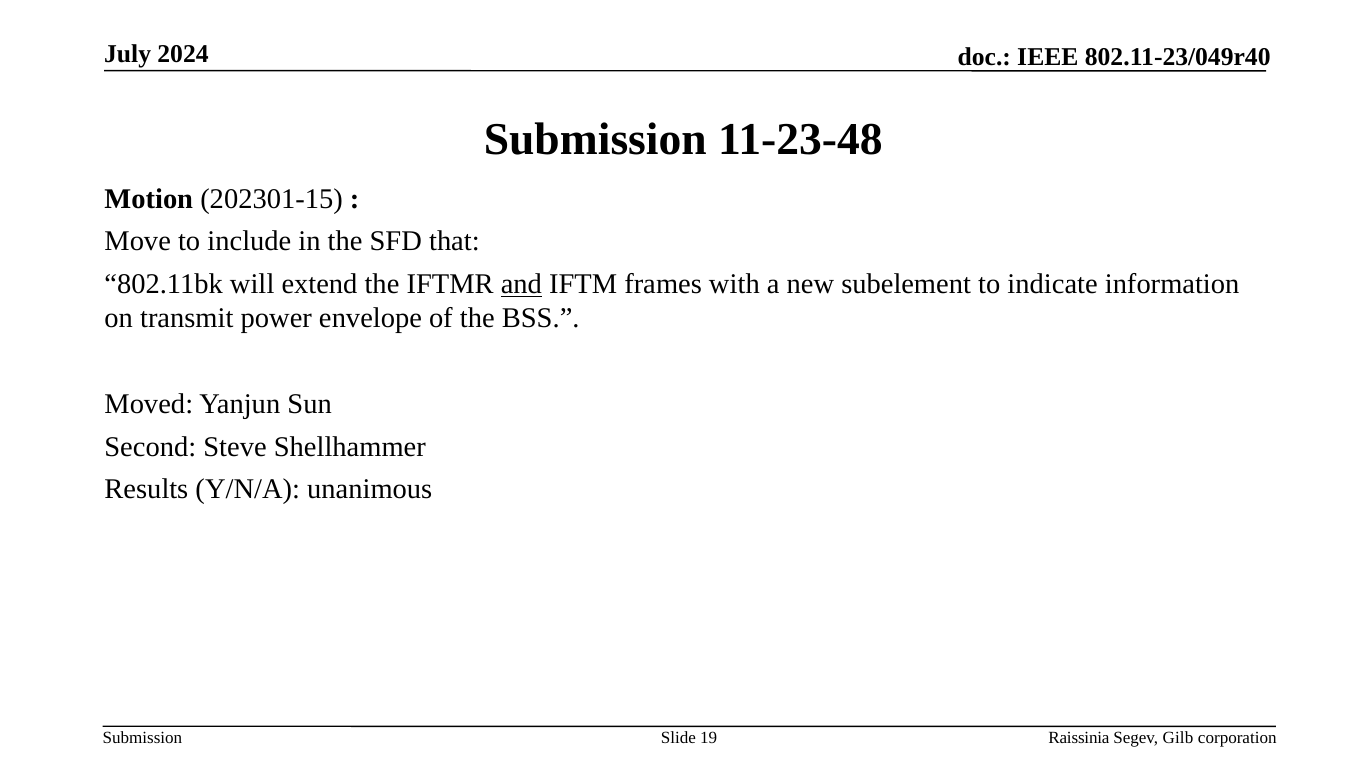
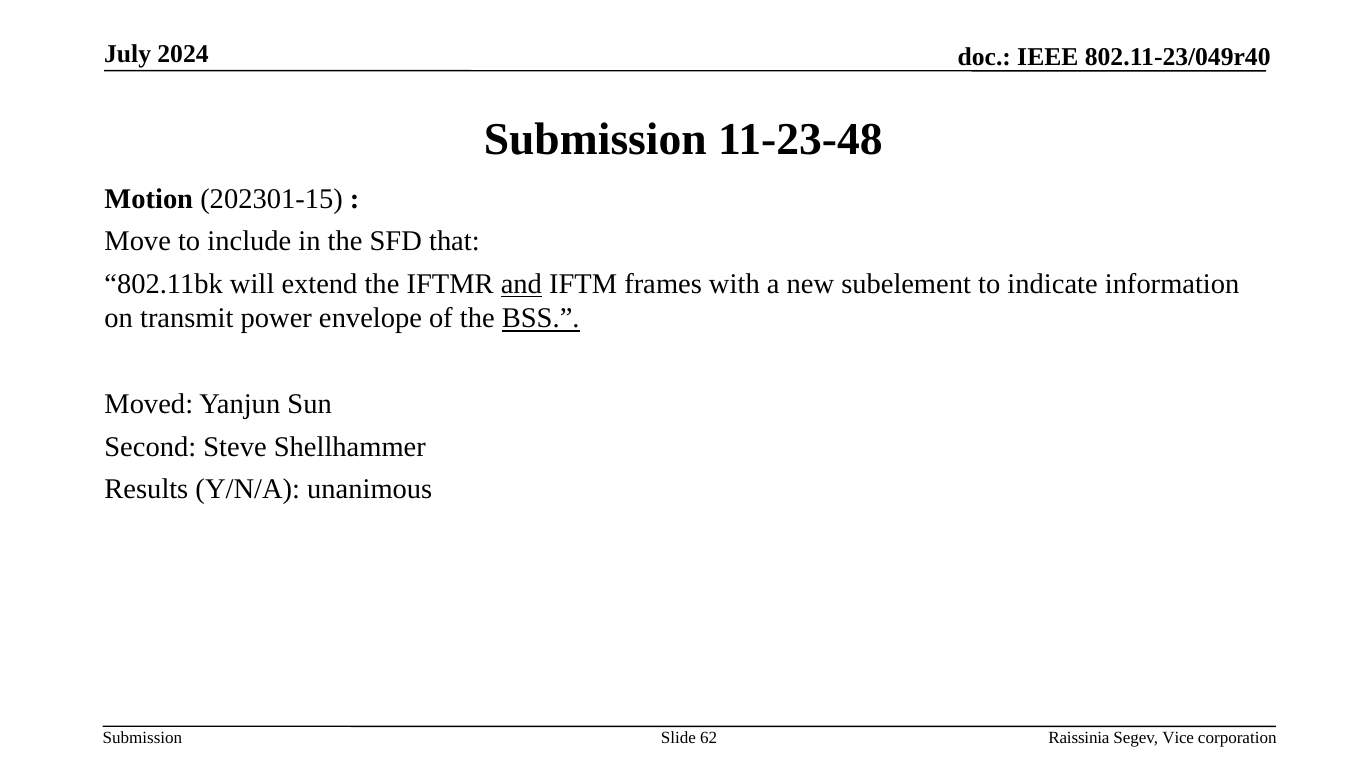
BSS underline: none -> present (541, 318)
19: 19 -> 62 (709, 737)
Gilb: Gilb -> Vice (1178, 737)
